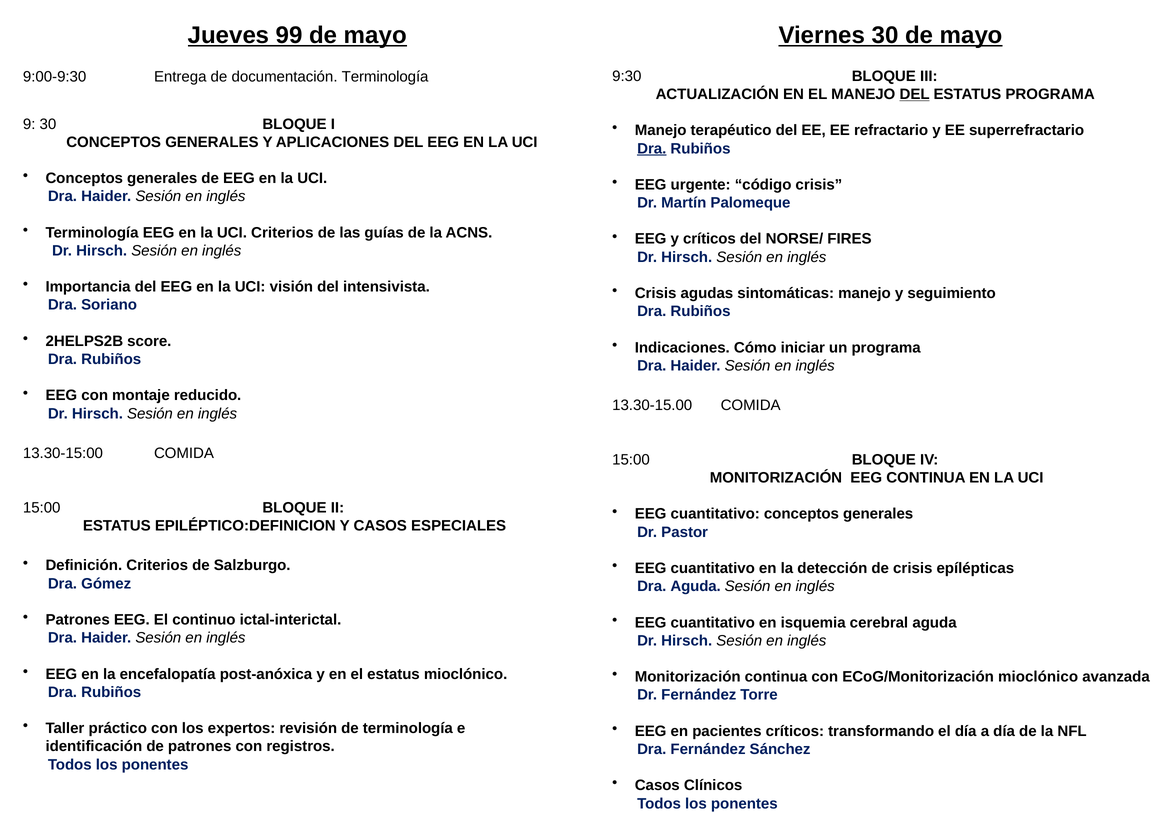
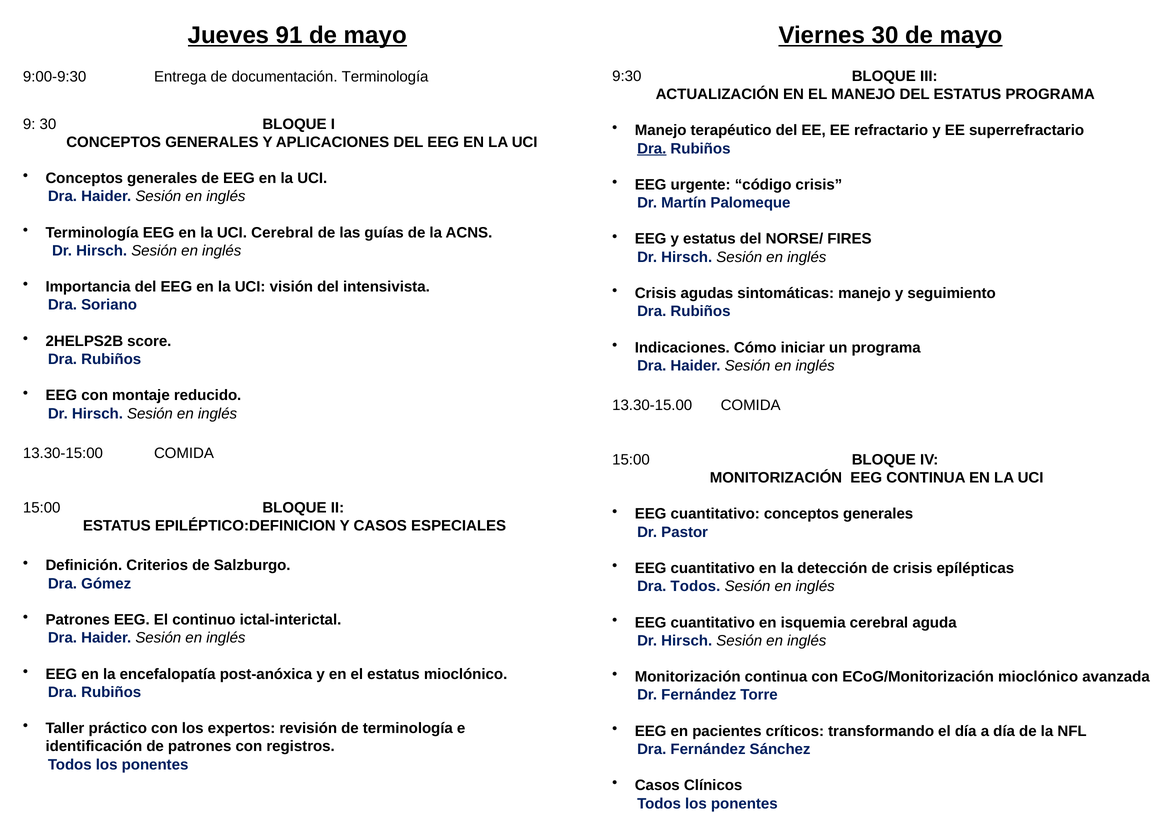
99: 99 -> 91 (289, 35)
DEL underline: present -> none (915, 94)
UCI Criterios: Criterios -> Cerebral (282, 233)
y críticos: críticos -> estatus (709, 239)
Dra Aguda: Aguda -> Todos (695, 587)
